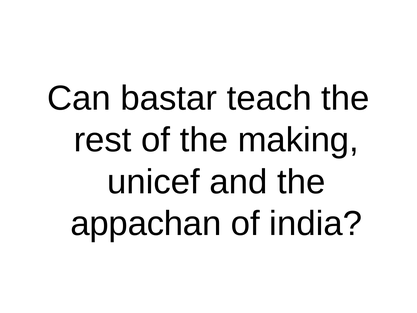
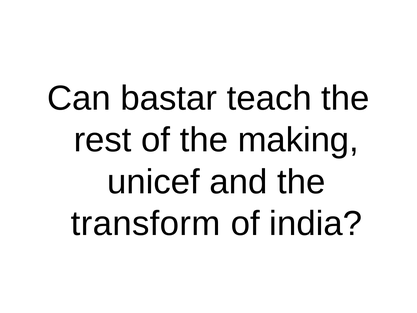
appachan: appachan -> transform (146, 223)
